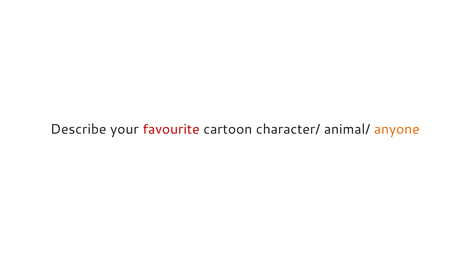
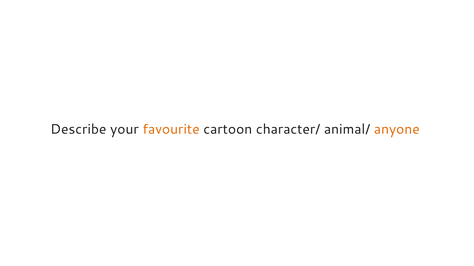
favourite colour: red -> orange (171, 130)
